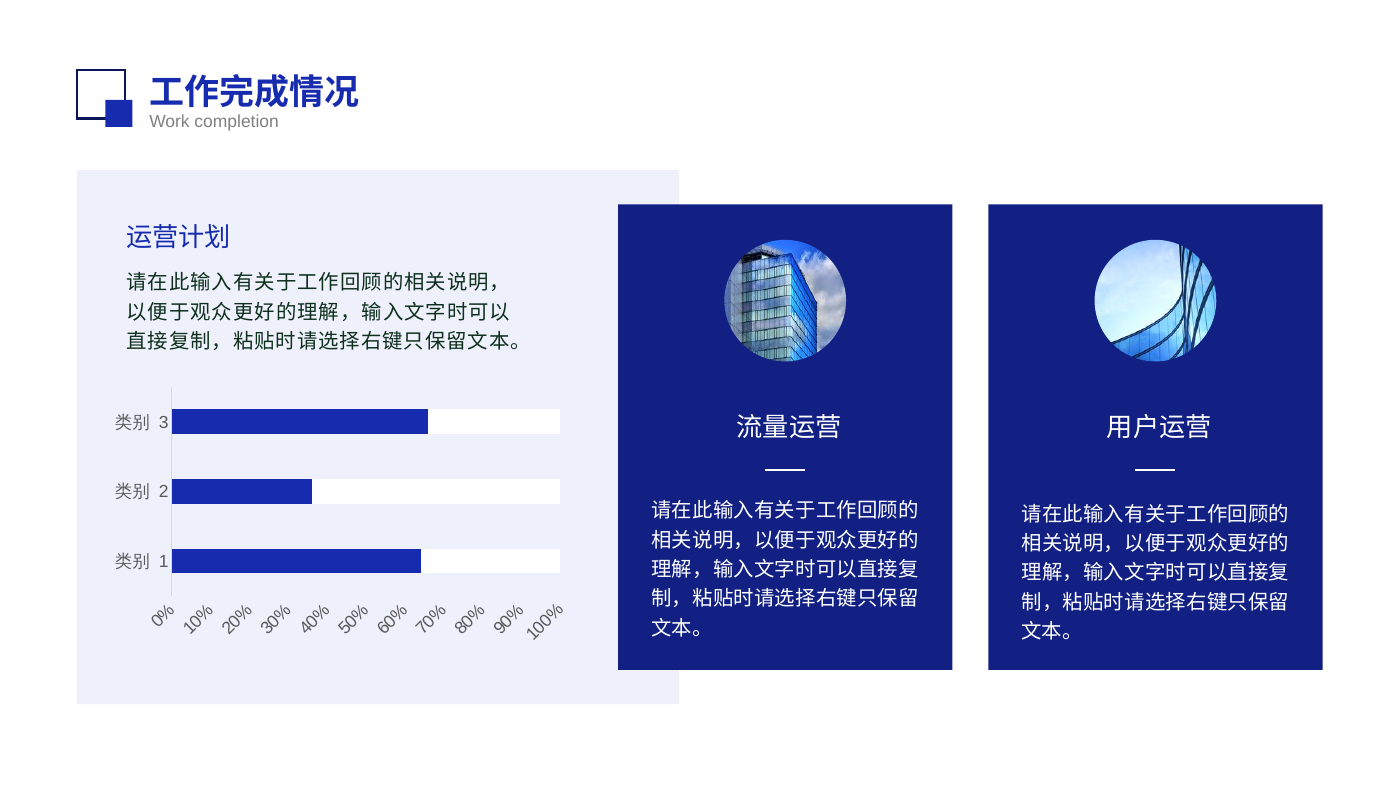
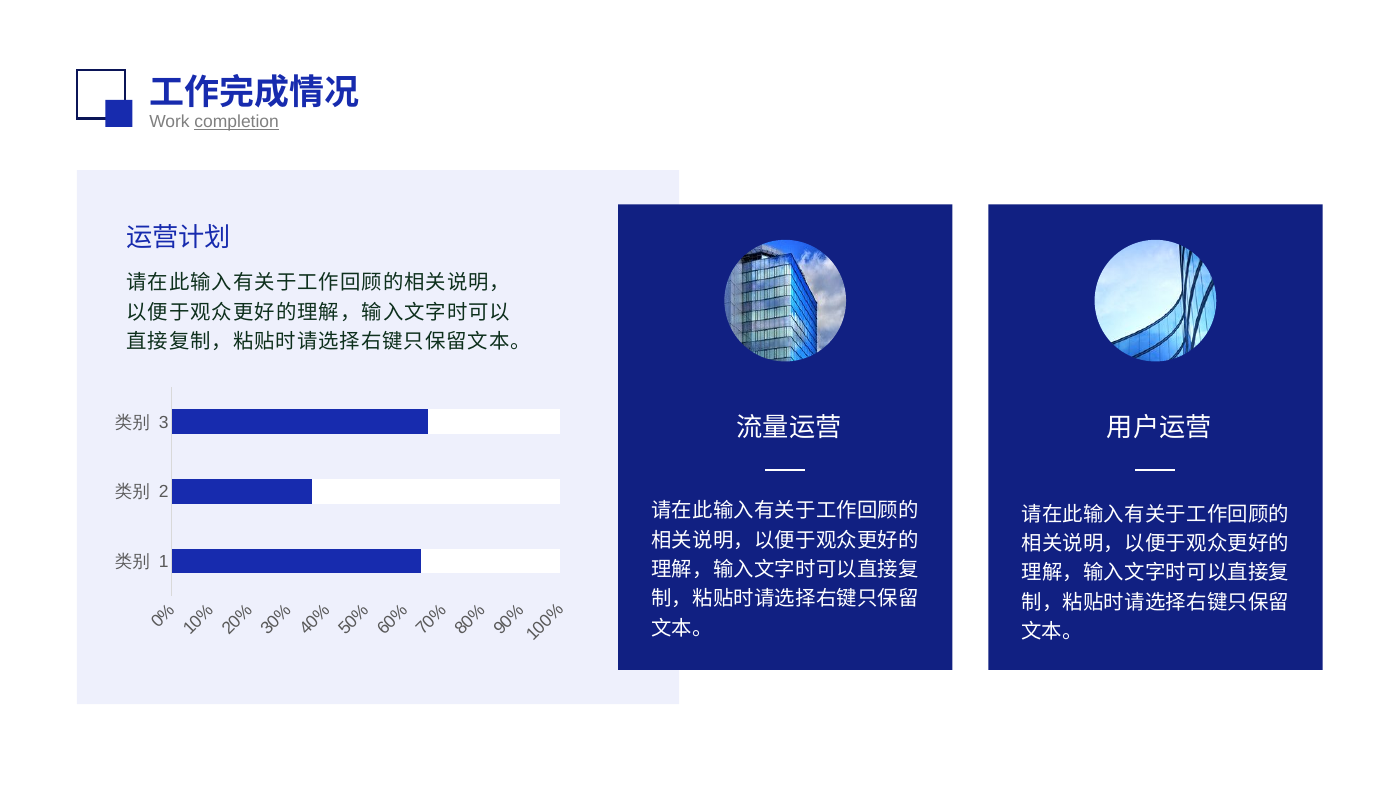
completion underline: none -> present (237, 122)
